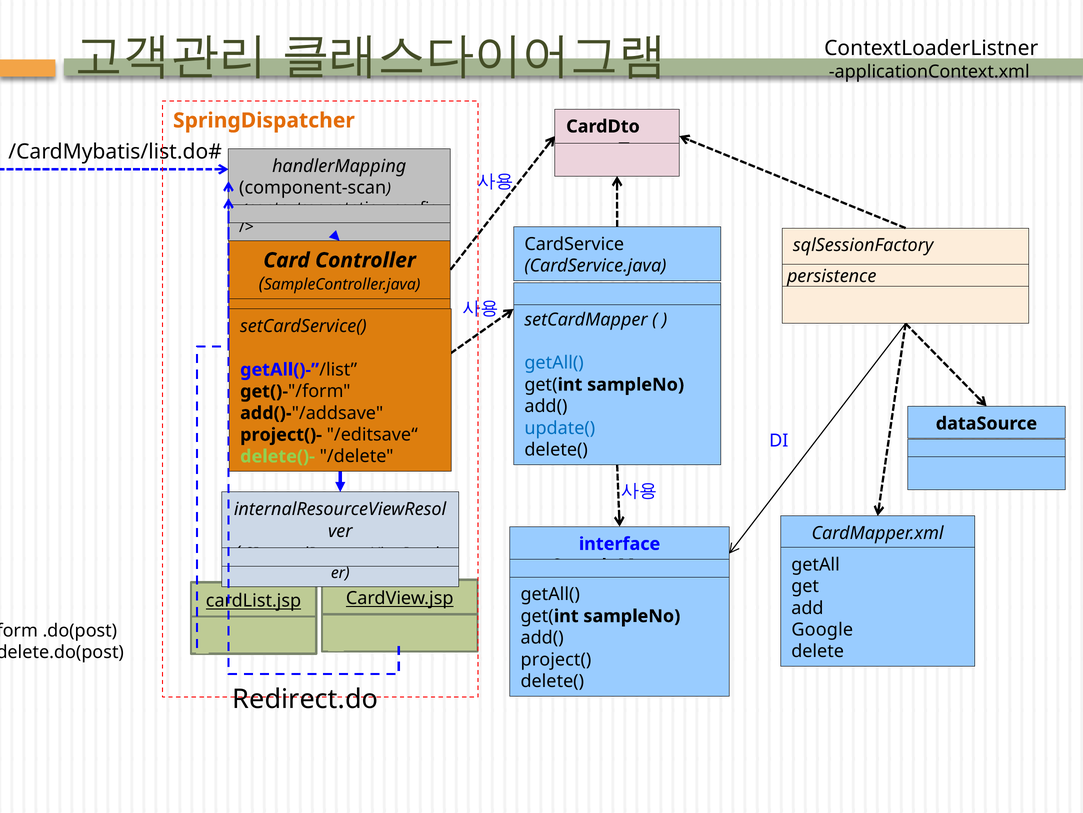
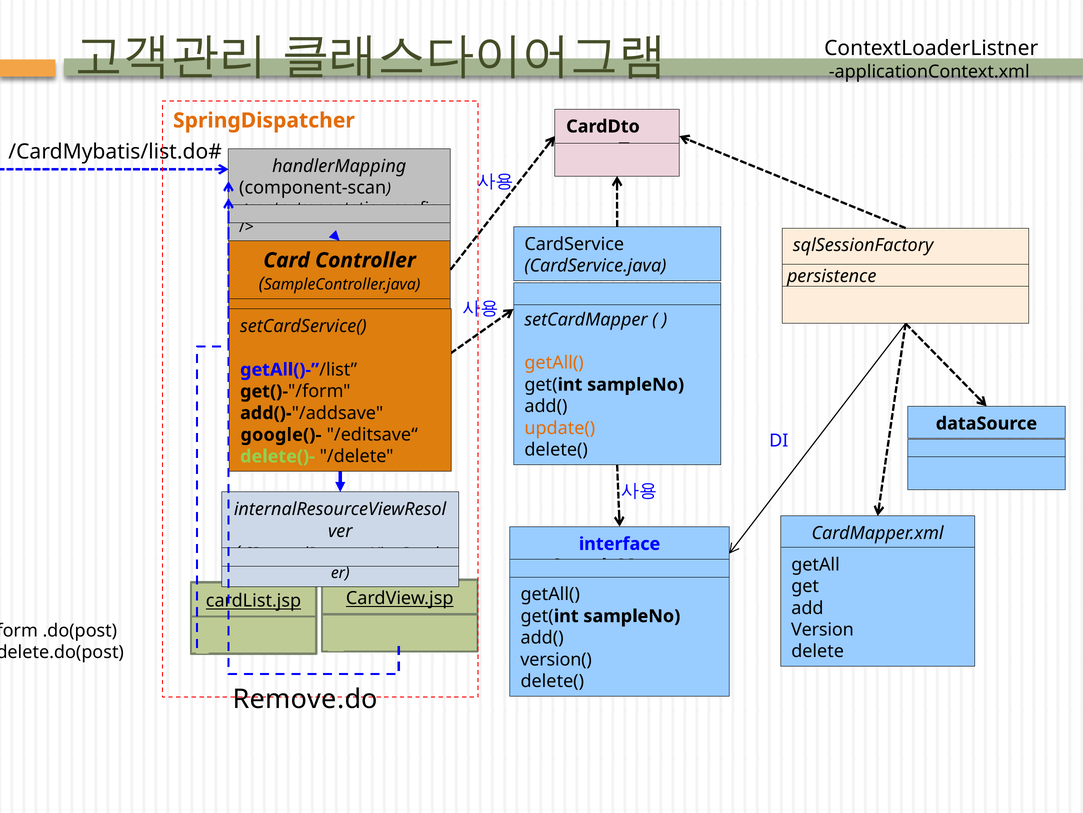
getAll( colour: blue -> orange (554, 363)
update( colour: blue -> orange (560, 428)
project()-: project()- -> google()- (281, 434)
Google: Google -> Version (822, 629)
project(: project( -> version( (556, 659)
Redirect.do: Redirect.do -> Remove.do (305, 698)
